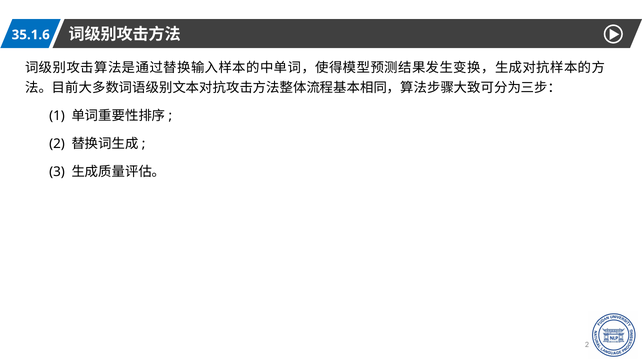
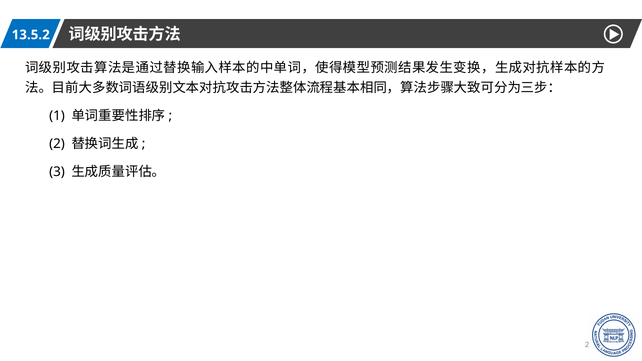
35.1.6: 35.1.6 -> 13.5.2 (31, 35)
